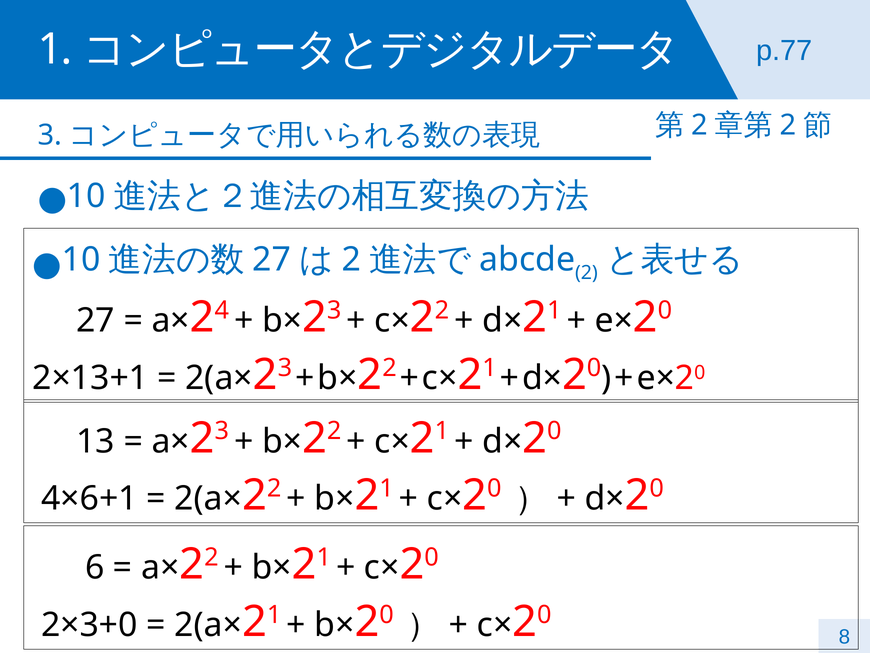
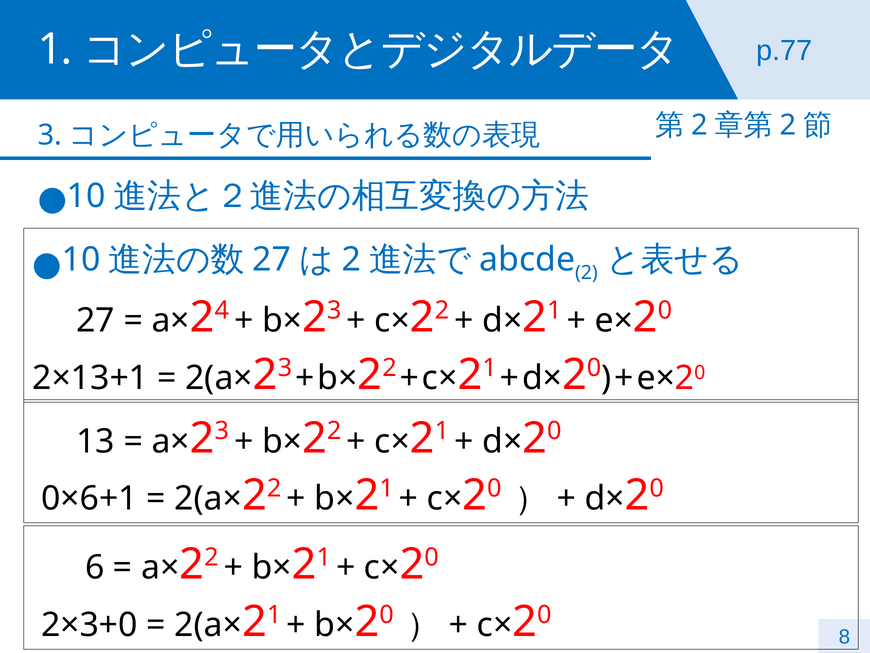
4×6+1: 4×6+1 -> 0×6+1 (89, 498)
